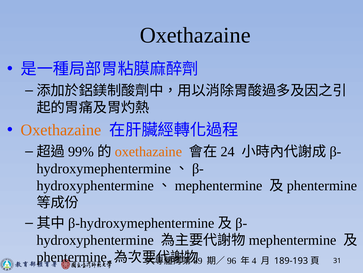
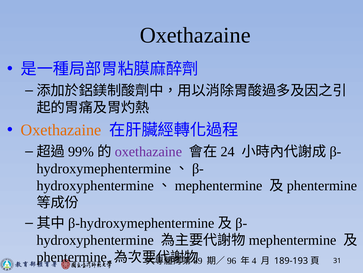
oxethazaine colour: orange -> purple (148, 151)
